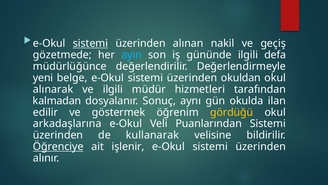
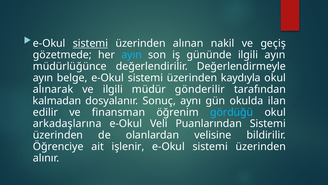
ilgili defa: defa -> ayın (275, 55)
yeni: yeni -> ayın (43, 78)
okuldan: okuldan -> kaydıyla (241, 78)
hizmetleri: hizmetleri -> gönderilir (200, 89)
göstermek: göstermek -> finansman (119, 112)
gördüğü colour: yellow -> light blue (232, 112)
kullanarak: kullanarak -> olanlardan (153, 135)
Öğrenciye underline: present -> none (58, 146)
